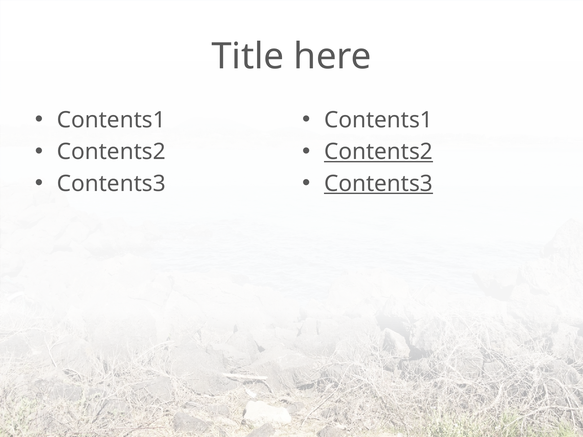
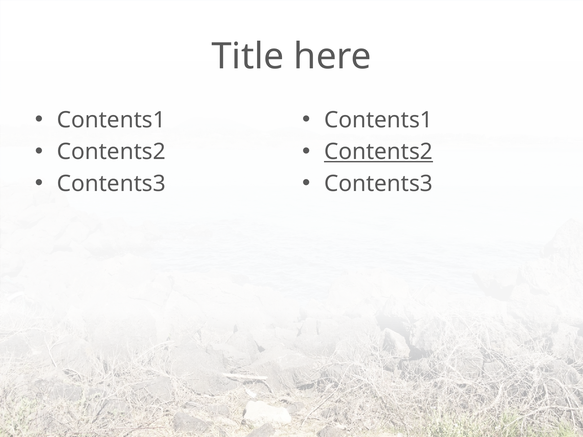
Contents3 underline: present -> none (379, 184)
